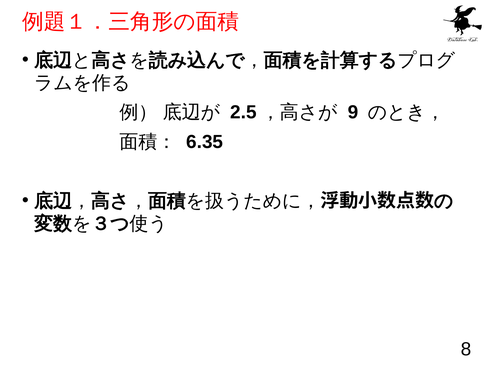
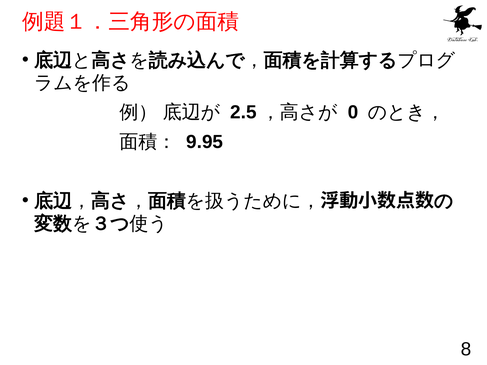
9: 9 -> 0 (353, 112)
6.35: 6.35 -> 9.95 (205, 142)
